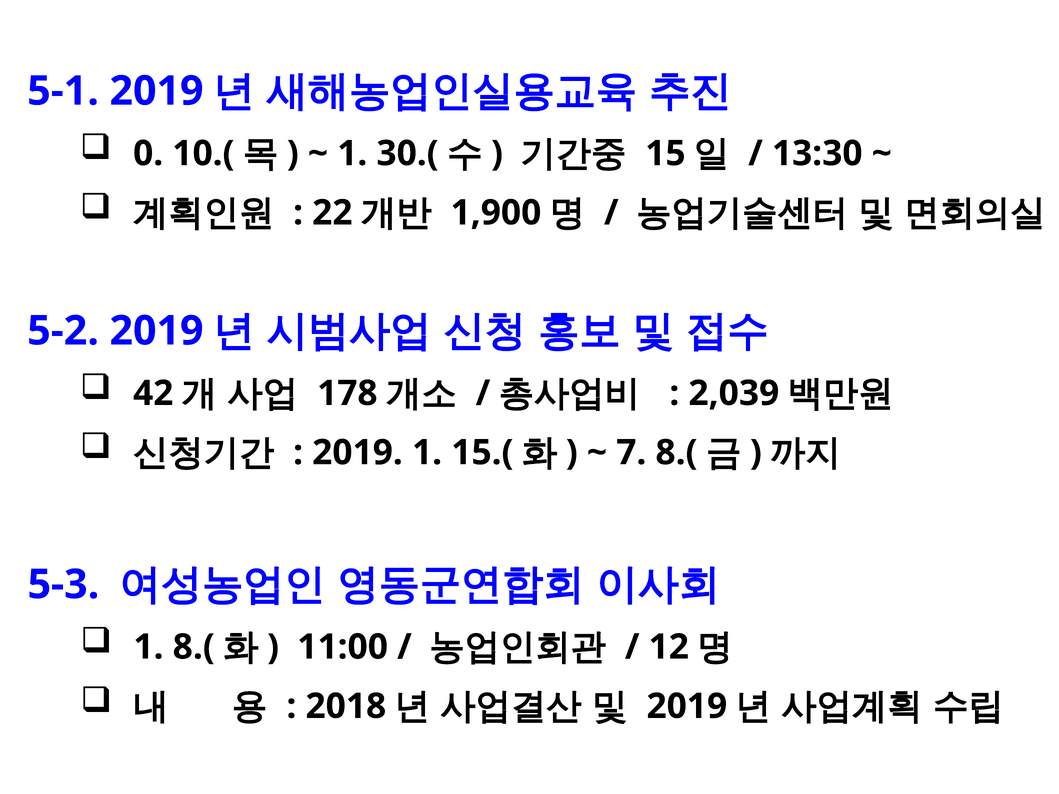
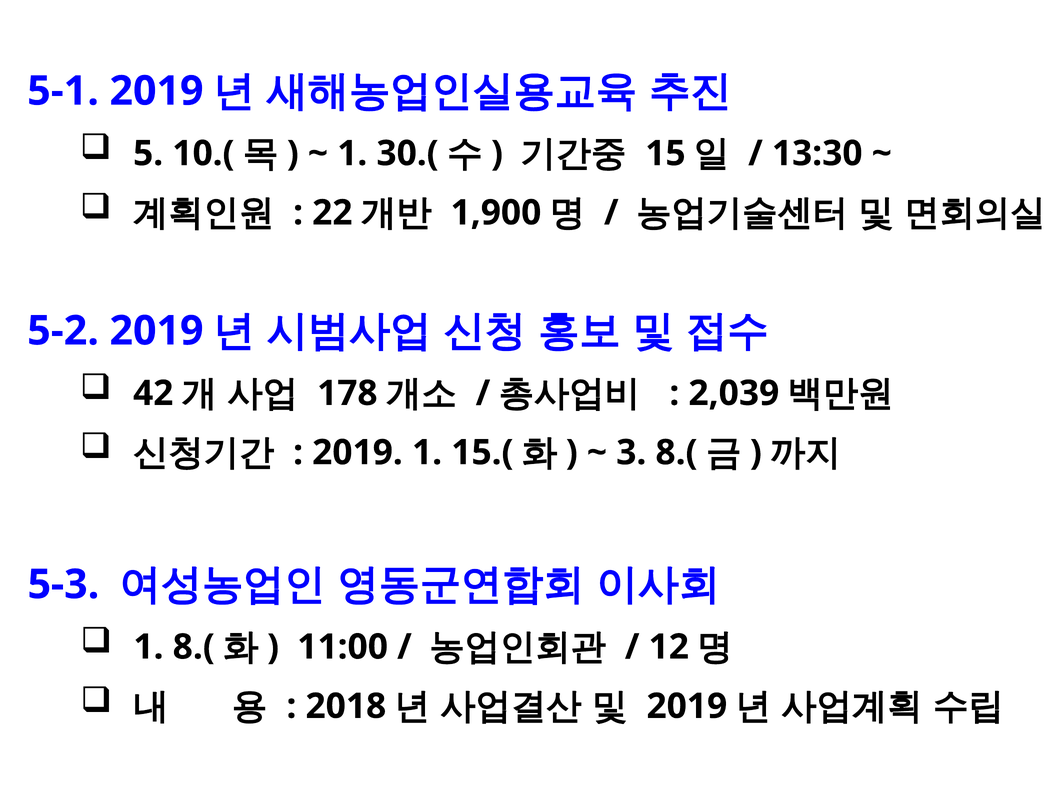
0: 0 -> 5 (148, 154)
7: 7 -> 3 (631, 453)
